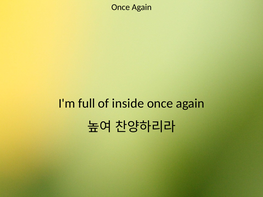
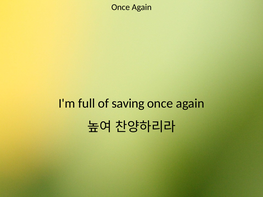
inside: inside -> saving (128, 103)
